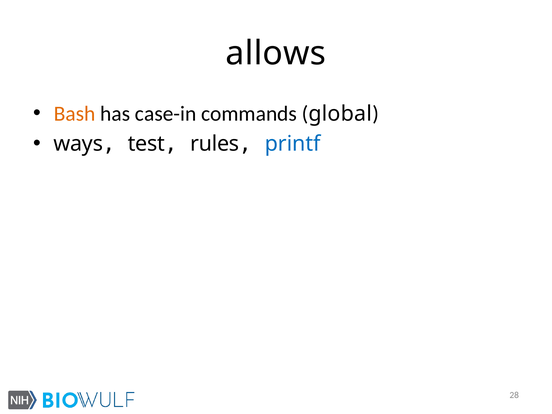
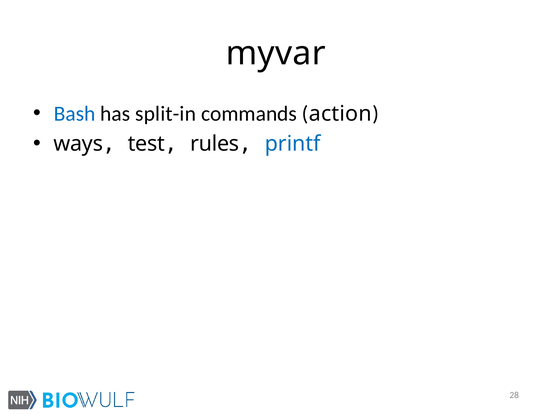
allows: allows -> myvar (276, 53)
Bash colour: orange -> blue (75, 114)
case-in: case-in -> split-in (166, 114)
global: global -> action (340, 114)
